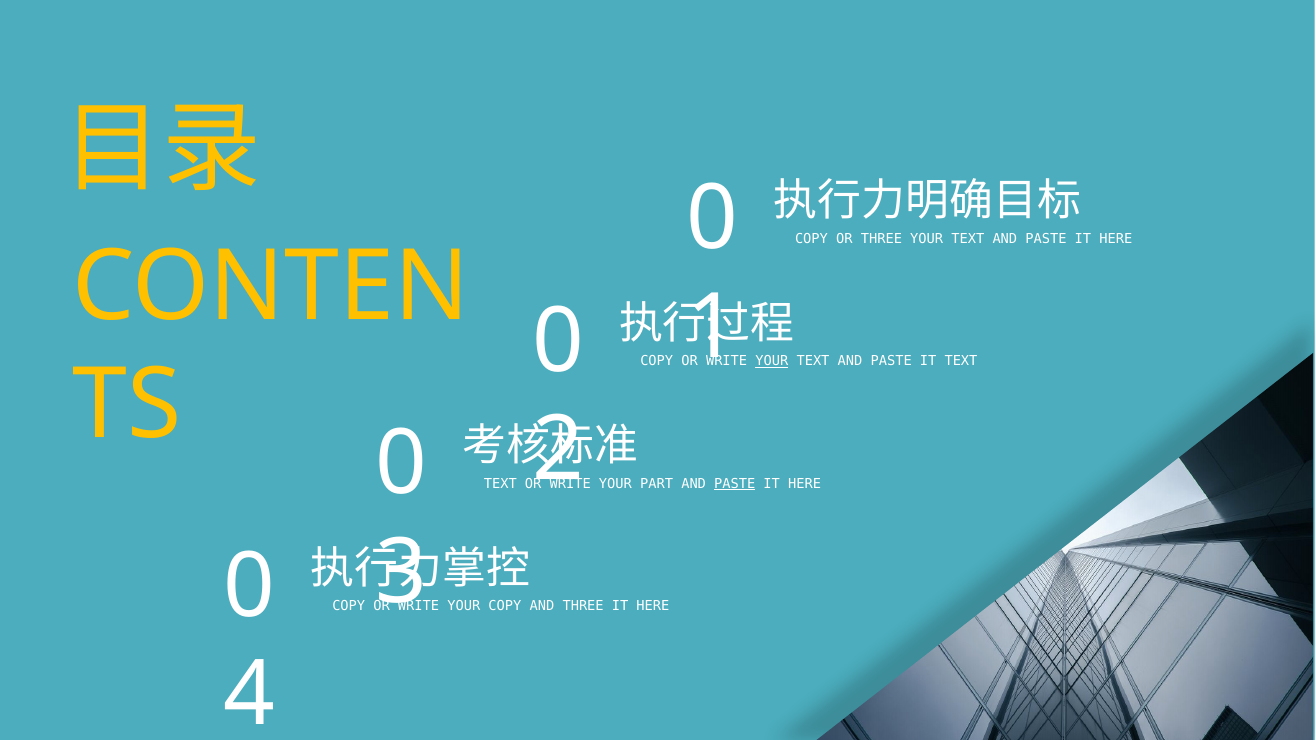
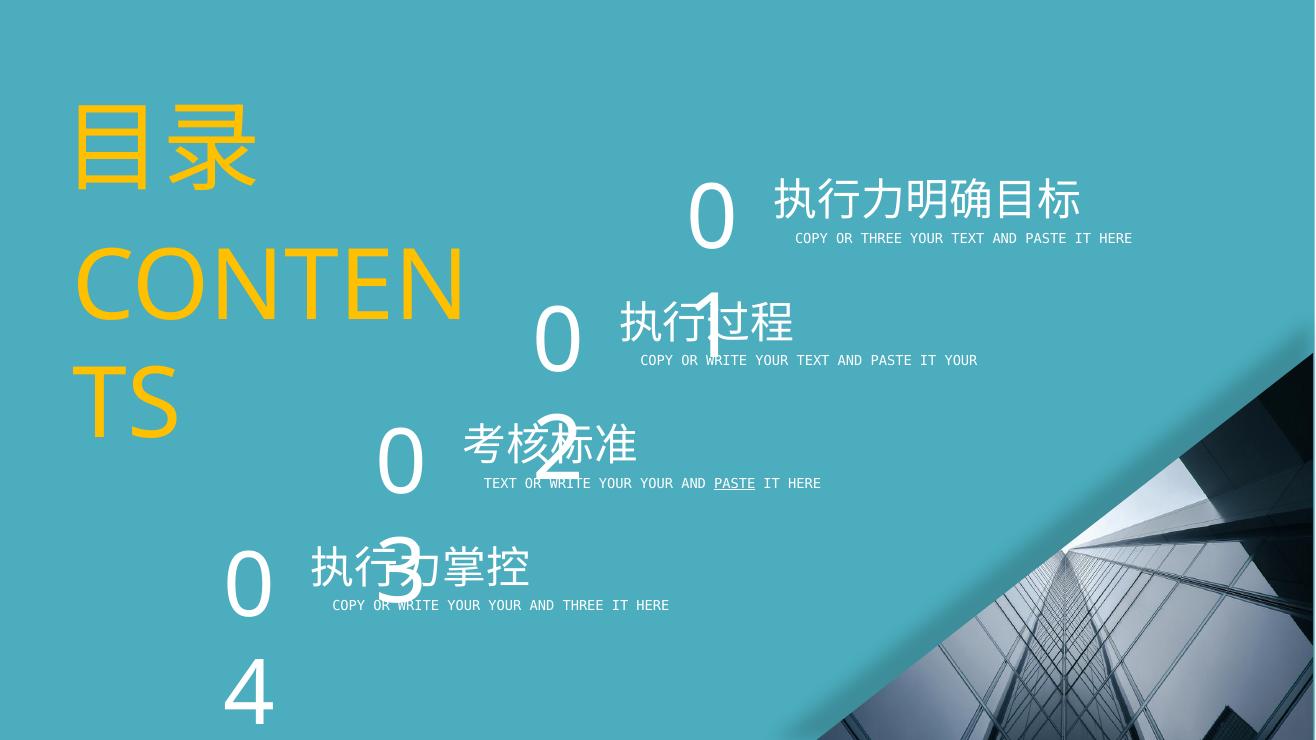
YOUR underline: present -> none (772, 361)
IT TEXT: TEXT -> YOUR (961, 361)
PART: PART -> YOUR (657, 484)
COPY: COPY -> YOUR (505, 606)
